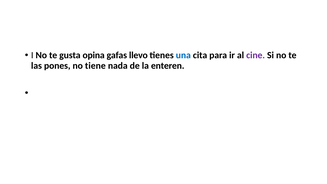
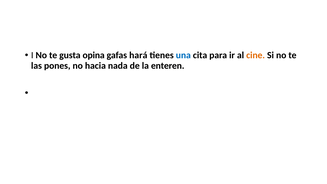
llevo: llevo -> hará (138, 55)
cine colour: purple -> orange (256, 55)
tiene: tiene -> hacia (95, 66)
